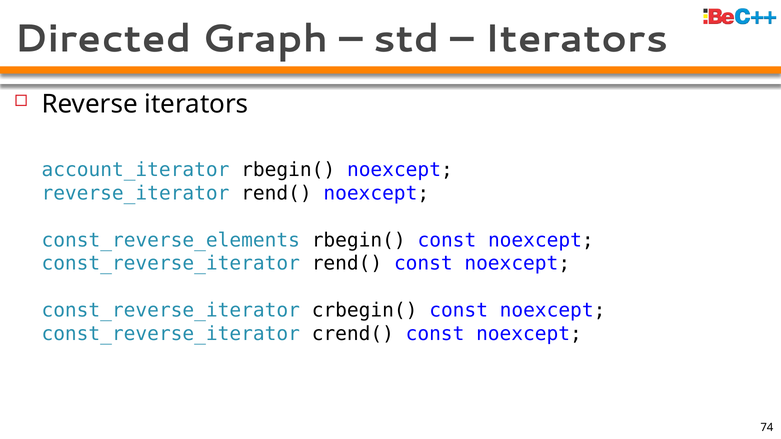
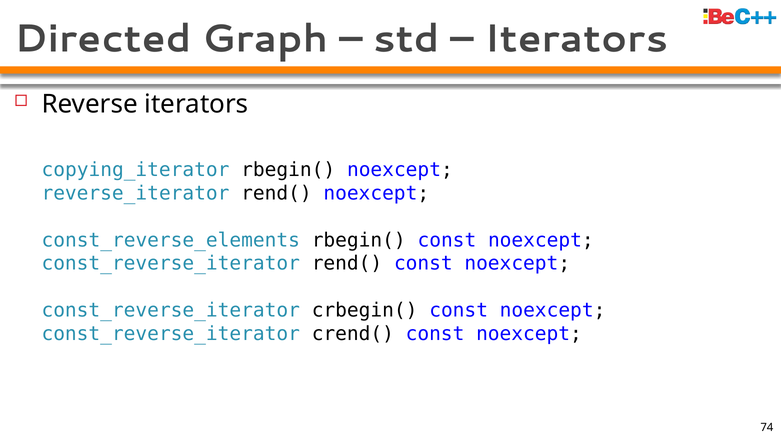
account_iterator: account_iterator -> copying_iterator (135, 170)
